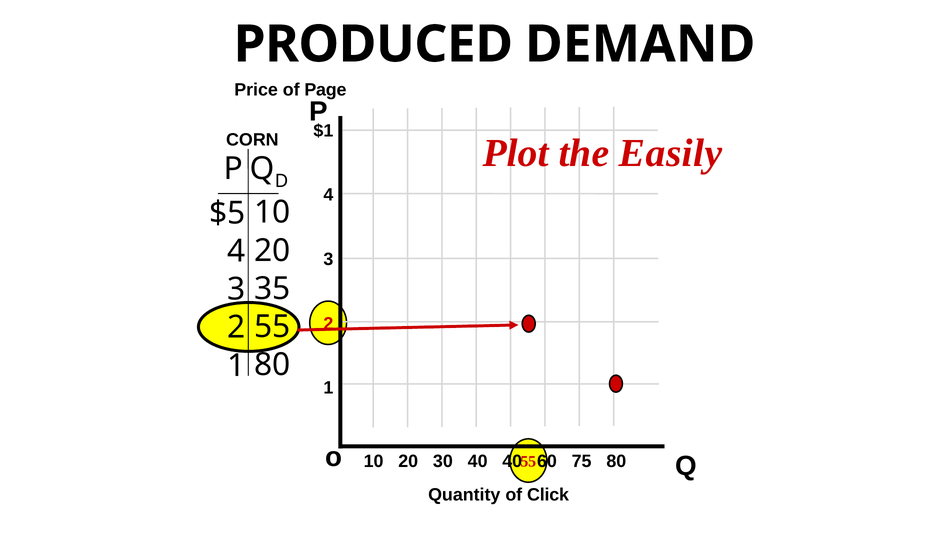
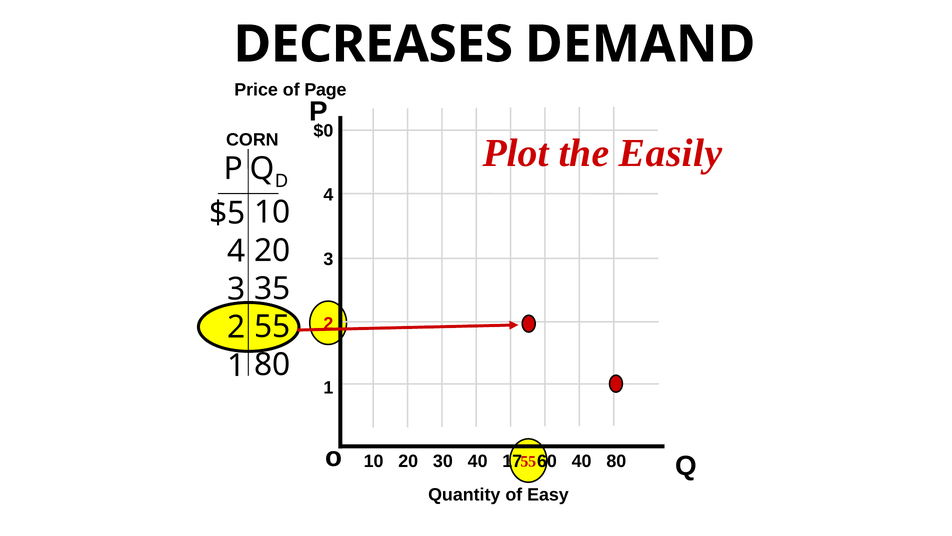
PRODUCED: PRODUCED -> DECREASES (373, 44)
$1: $1 -> $0 (323, 131)
40 40: 40 -> 17 (512, 461)
60 75: 75 -> 40 (582, 461)
Click: Click -> Easy (548, 494)
